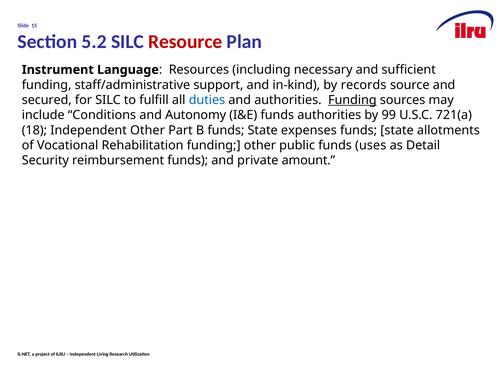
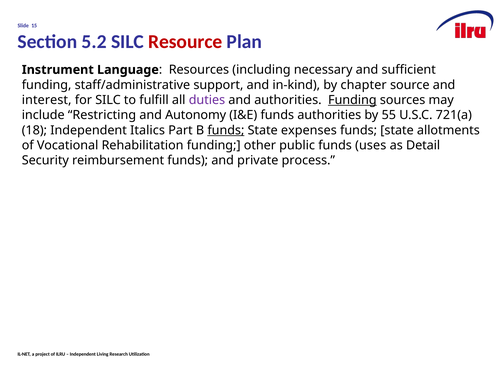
records: records -> chapter (364, 85)
secured: secured -> interest (47, 100)
duties colour: blue -> purple (207, 100)
Conditions: Conditions -> Restricting (102, 115)
99: 99 -> 55 (389, 115)
Independent Other: Other -> Italics (148, 130)
funds underline: none -> present (226, 130)
amount: amount -> process (308, 160)
